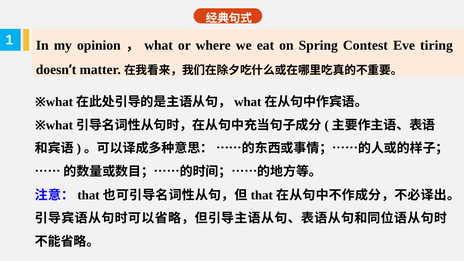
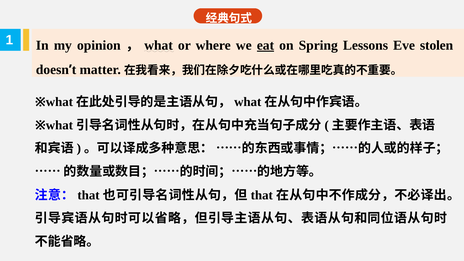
eat underline: none -> present (265, 45)
Contest: Contest -> Lessons (365, 45)
tiring: tiring -> stolen (437, 45)
